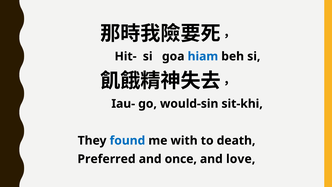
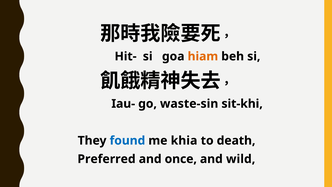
hiam colour: blue -> orange (203, 56)
would-sin: would-sin -> waste-sin (189, 104)
with: with -> khia (184, 140)
love: love -> wild (241, 159)
